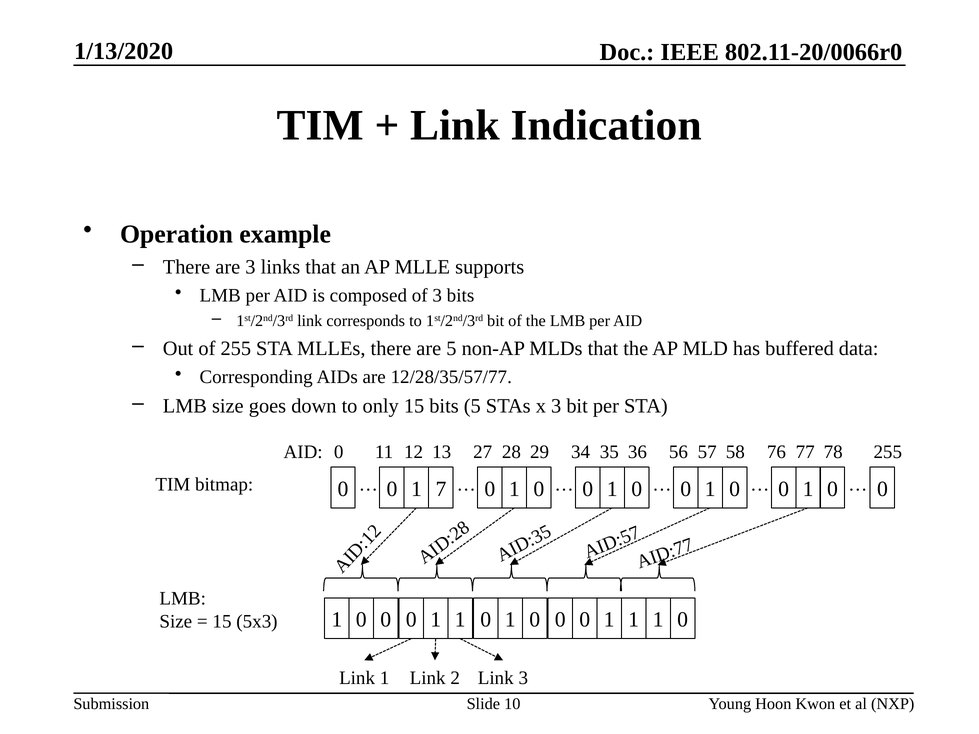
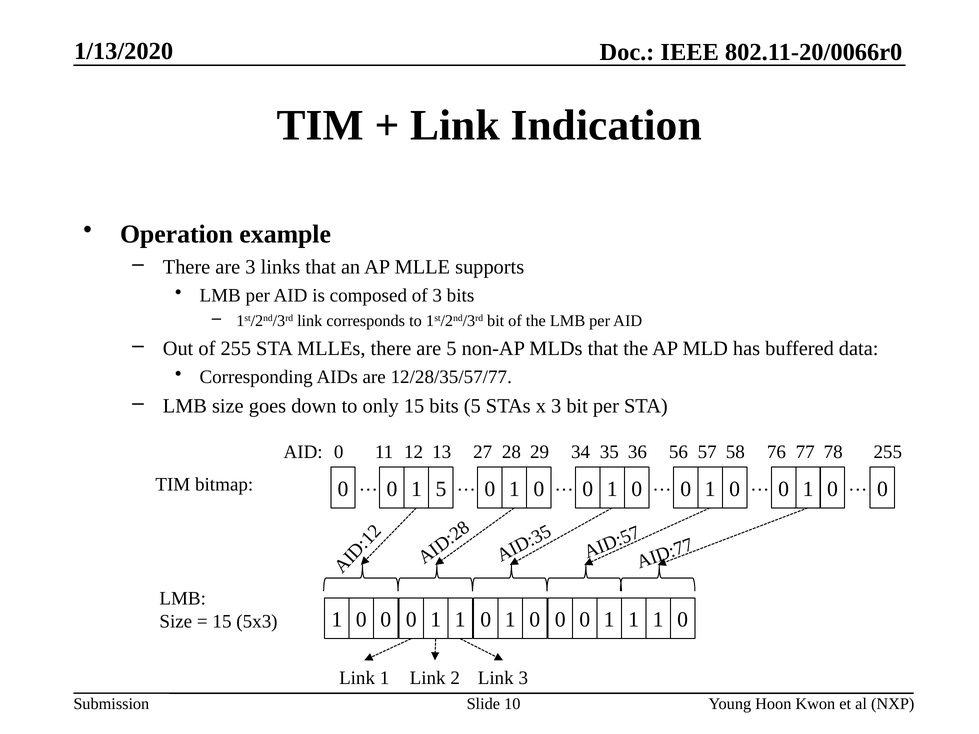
1 7: 7 -> 5 (441, 489)
